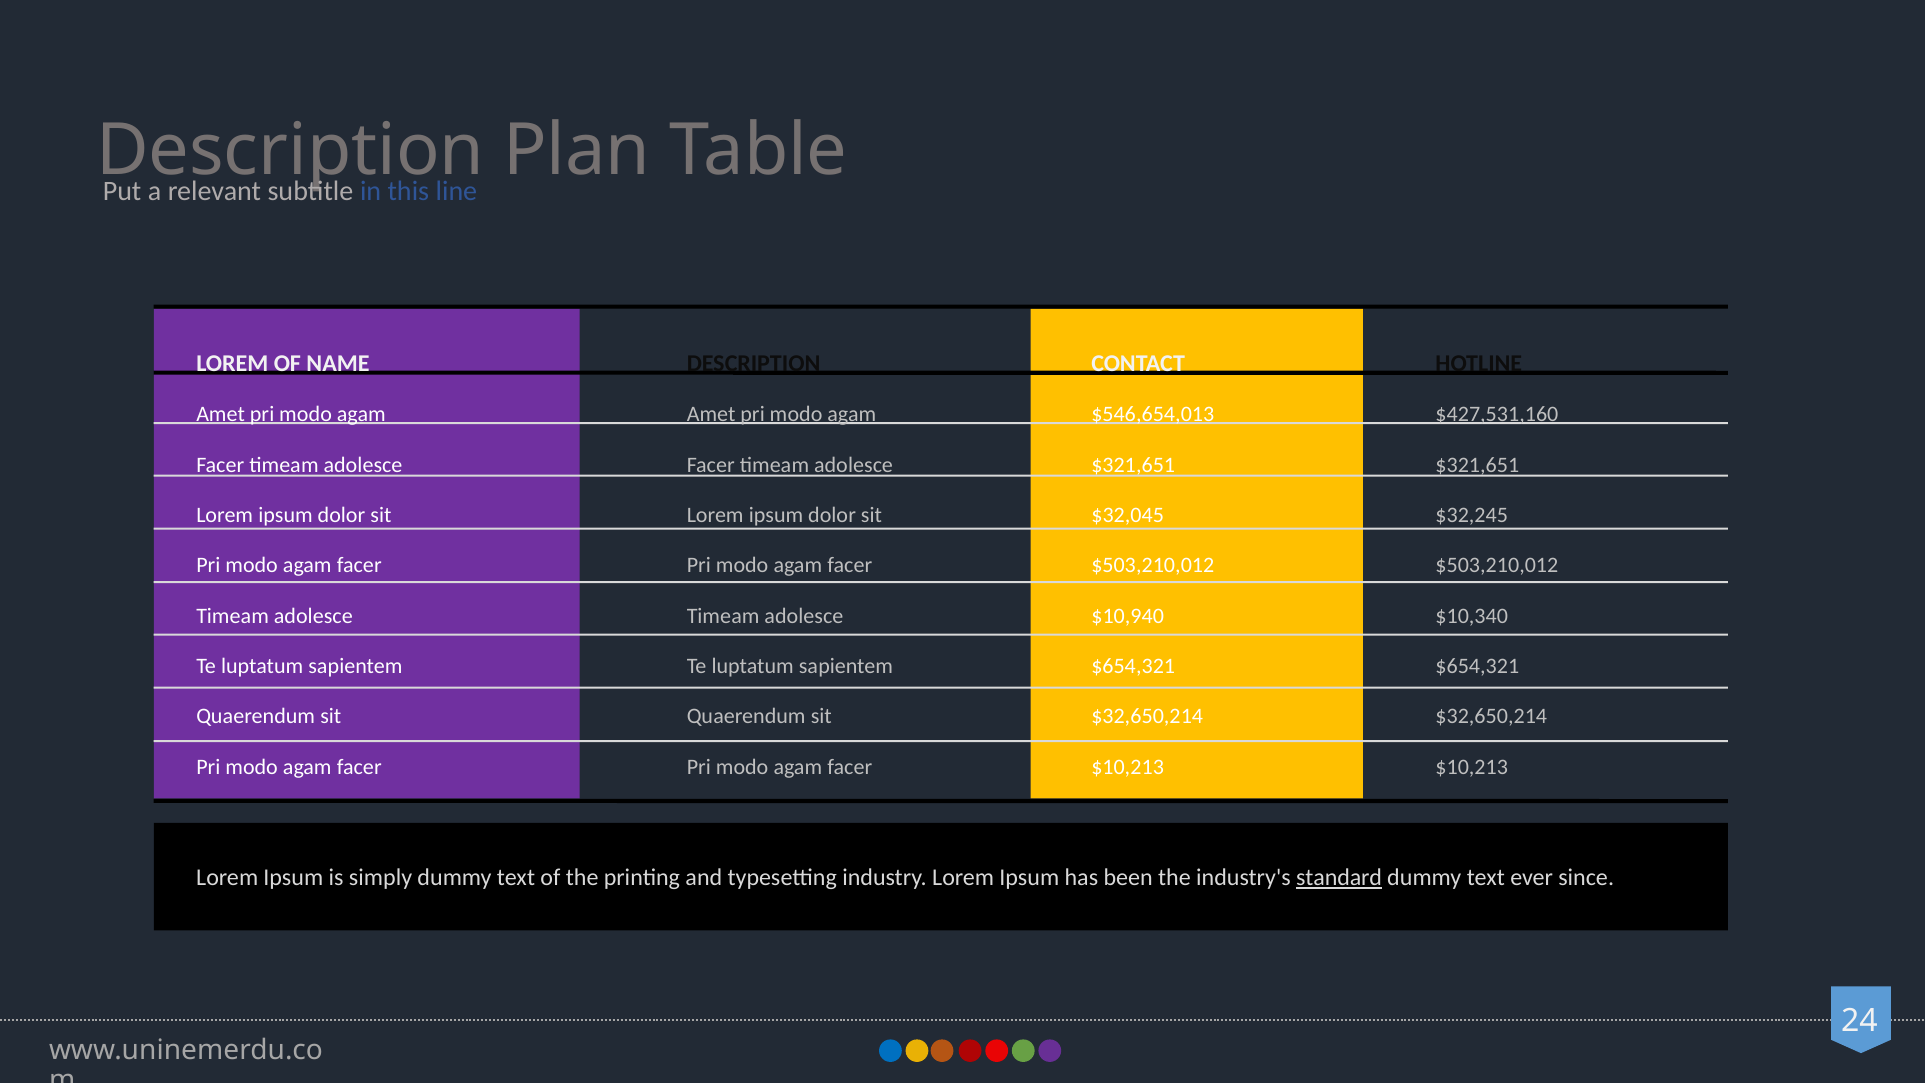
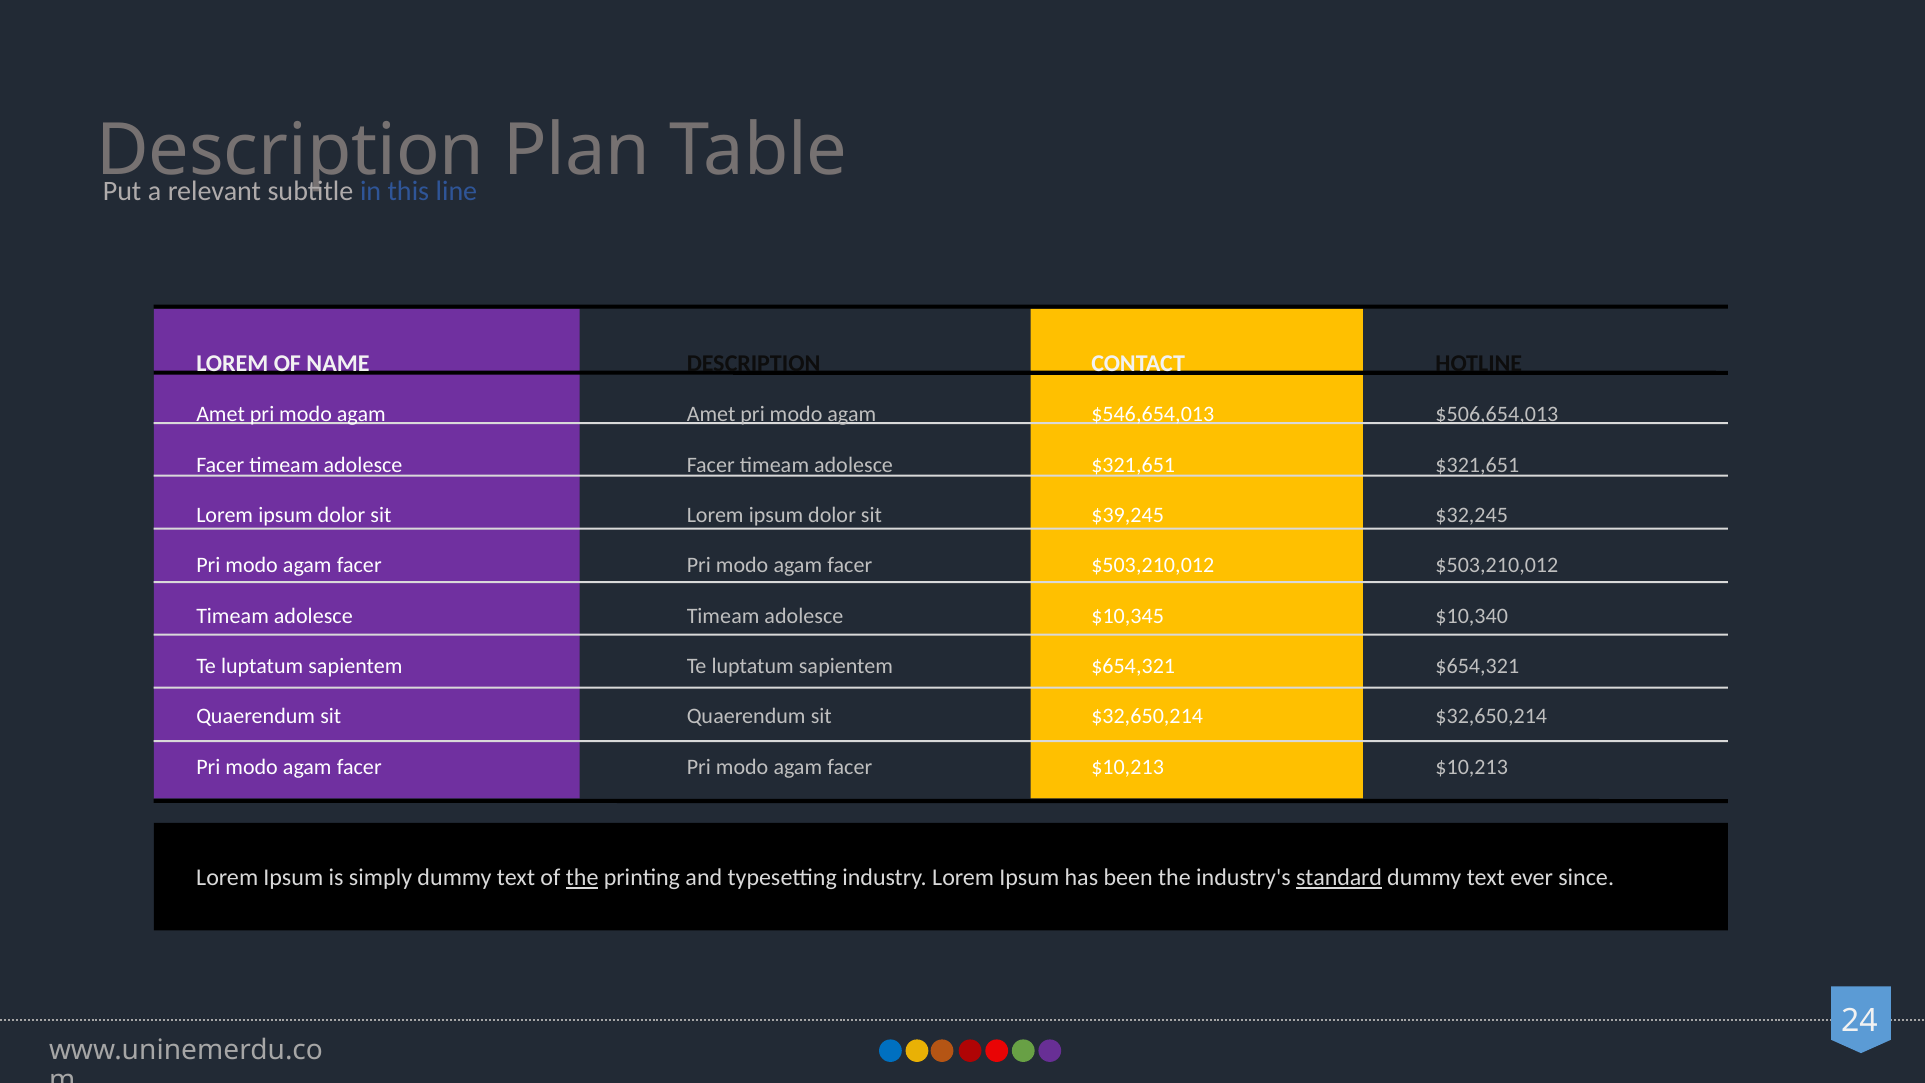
$427,531,160: $427,531,160 -> $506,654,013 (1497, 415)
$32,045: $32,045 -> $39,245 (1128, 515)
$10,940: $10,940 -> $10,345 (1128, 616)
the underline: none -> present (582, 878)
